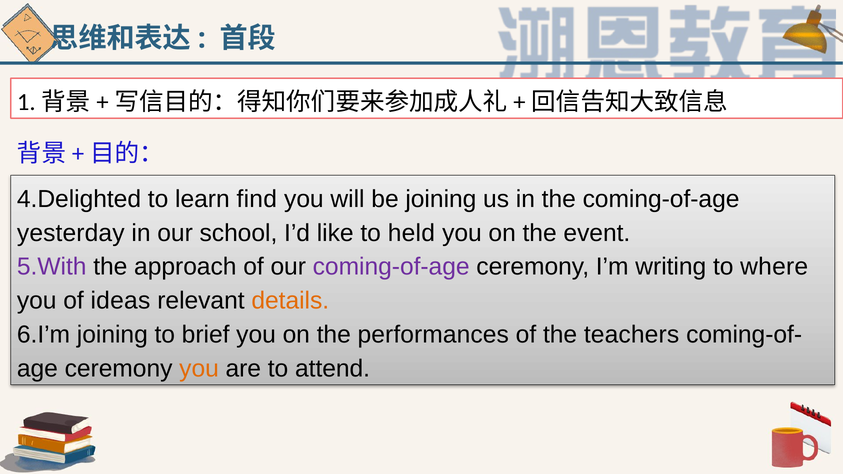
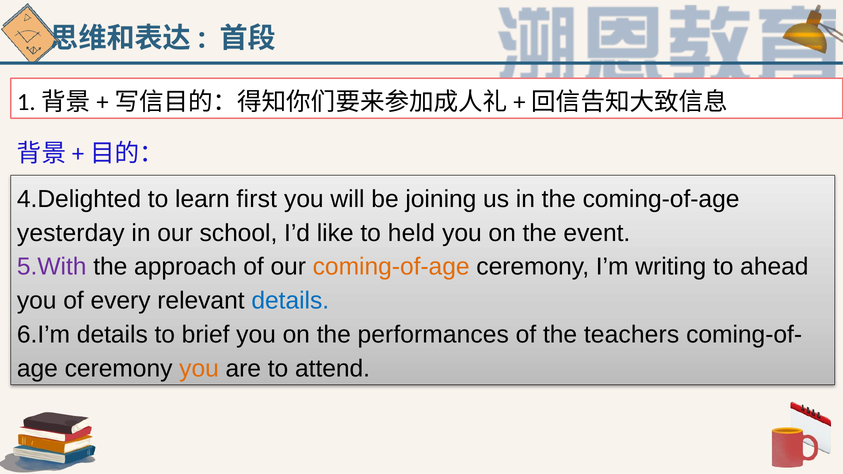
find: find -> first (257, 199)
coming-of-age colour: purple -> orange (391, 267)
where: where -> ahead (774, 267)
ideas: ideas -> every (121, 301)
details colour: orange -> blue (290, 301)
6.I’m joining: joining -> details (112, 335)
